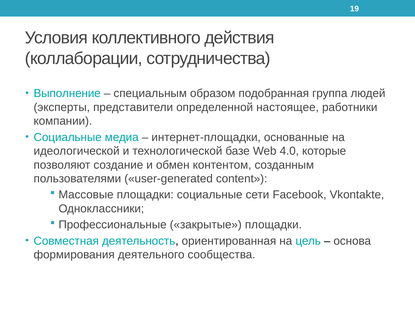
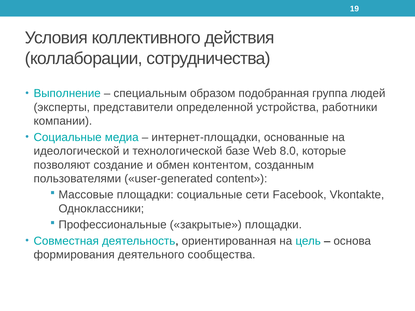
настоящее: настоящее -> устройства (288, 107)
4.0: 4.0 -> 8.0 (289, 151)
